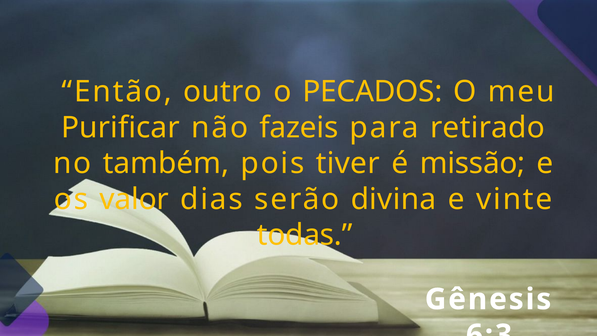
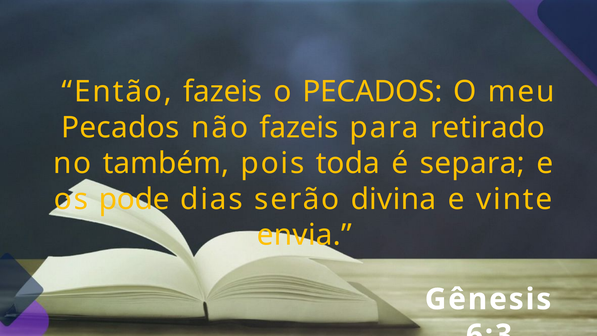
Então outro: outro -> fazeis (223, 92)
Purificar: Purificar -> Pecados (120, 127)
tiver: tiver -> toda (348, 163)
missão: missão -> separa (472, 163)
valor: valor -> pode (134, 199)
todas: todas -> envia (304, 235)
